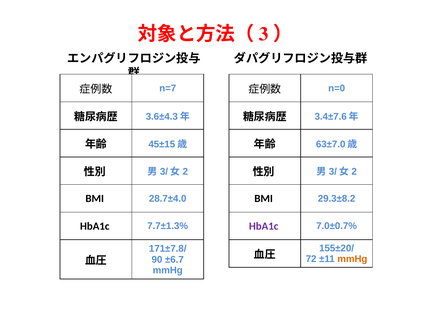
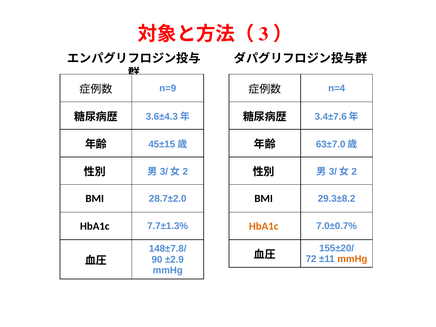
n=7: n=7 -> n=9 (168, 88)
n=0: n=0 -> n=4 (337, 88)
28.7±4.0: 28.7±4.0 -> 28.7±2.0 (168, 198)
HbA1c colour: purple -> orange (264, 226)
171±7.8/: 171±7.8/ -> 148±7.8/ (168, 249)
±6.7: ±6.7 -> ±2.9 (174, 259)
